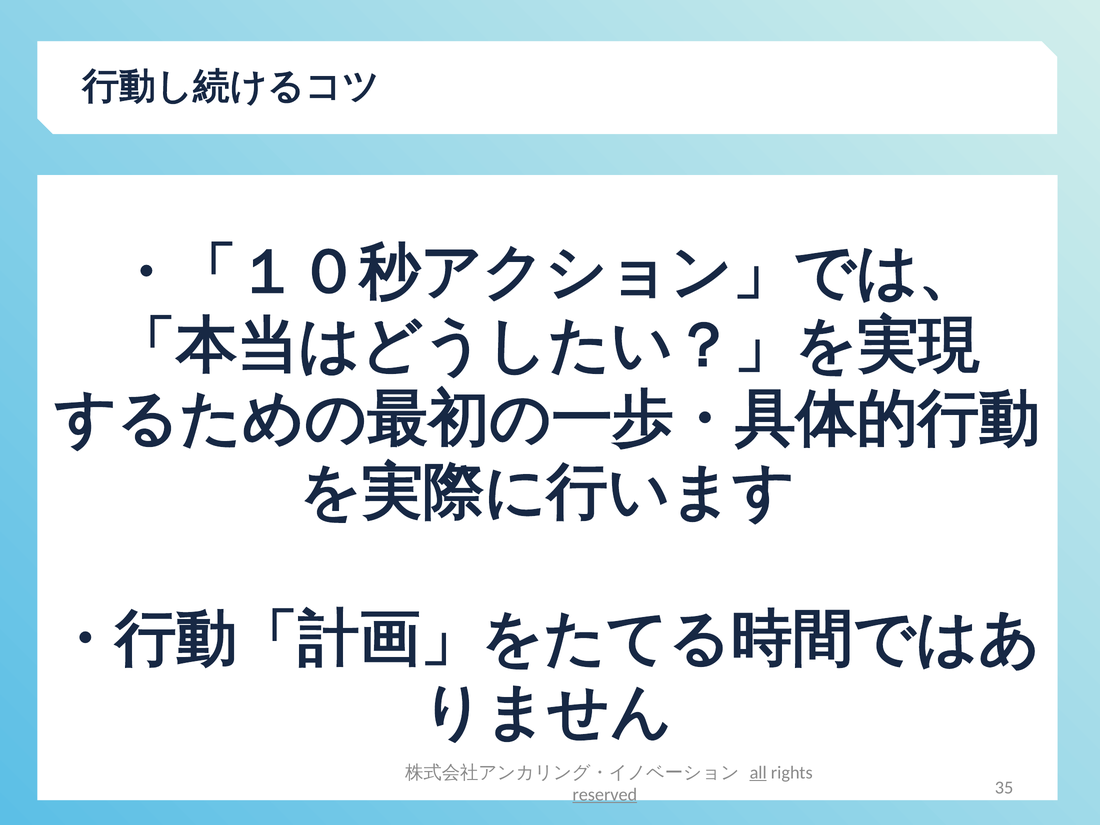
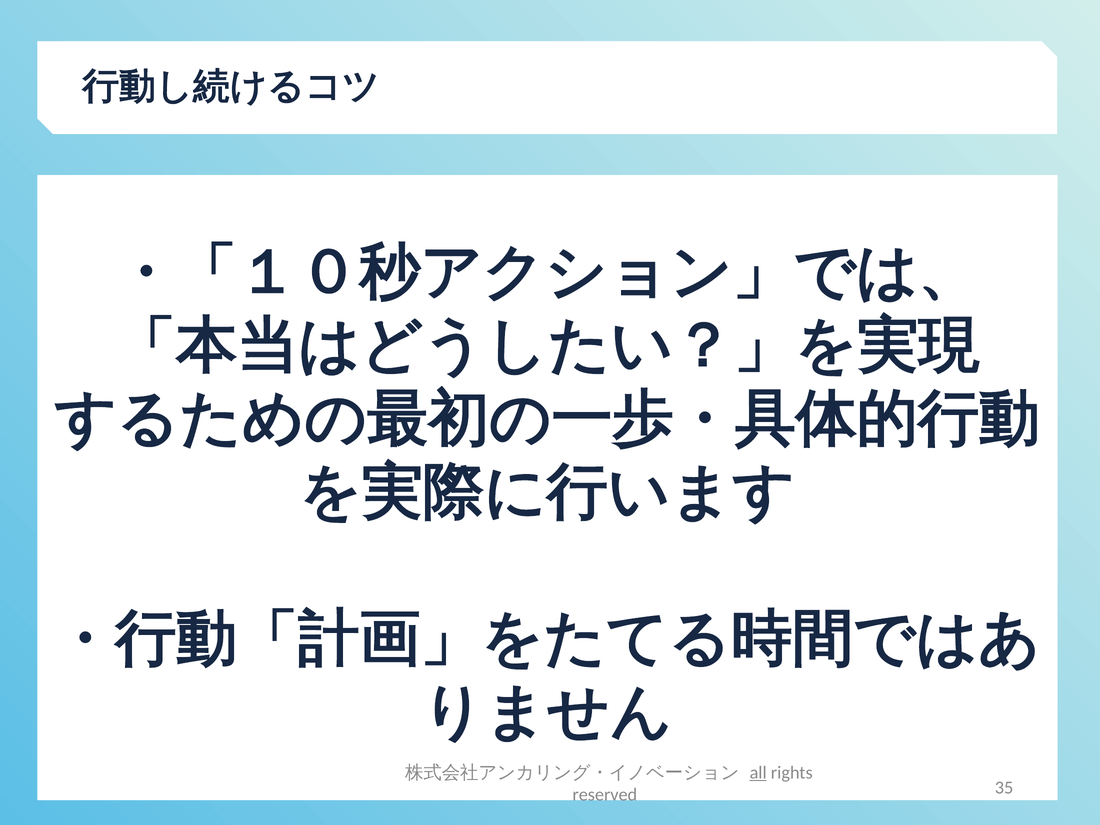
reserved underline: present -> none (605, 795)
